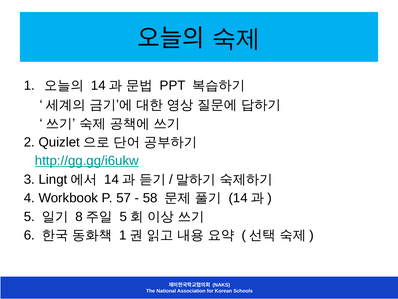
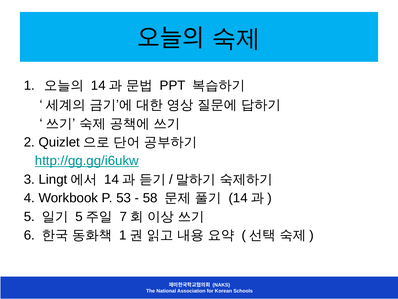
57: 57 -> 53 (124, 198)
8: 8 -> 5 (79, 216)
5: 5 -> 7 (123, 216)
